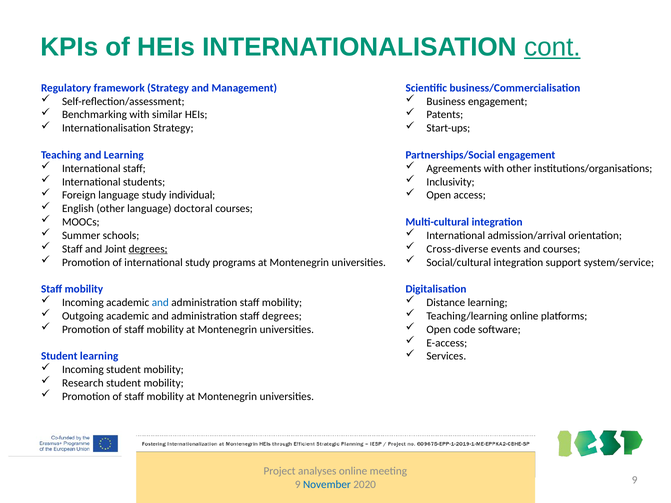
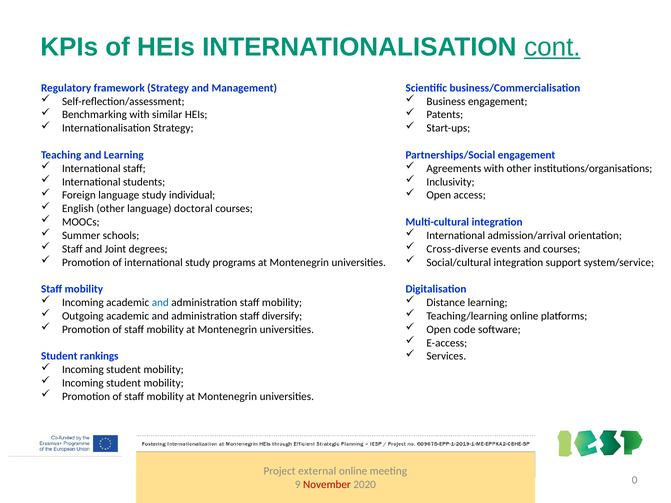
degrees underline: present -> none (148, 249)
staff degrees: degrees -> diversify (282, 316)
Student learning: learning -> rankings (99, 356)
Research: Research -> Incoming (83, 383)
analyses: analyses -> external (317, 471)
November colour: blue -> red (327, 485)
2020 9: 9 -> 0 (635, 480)
